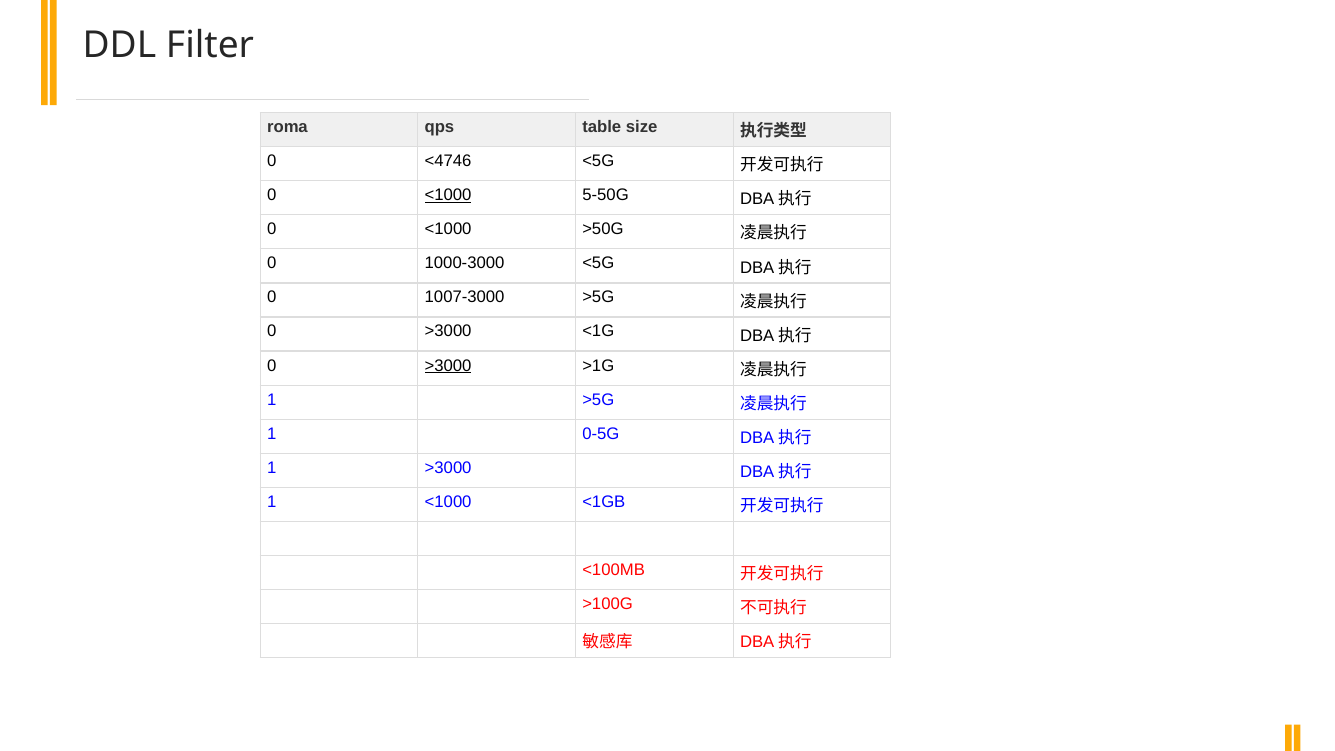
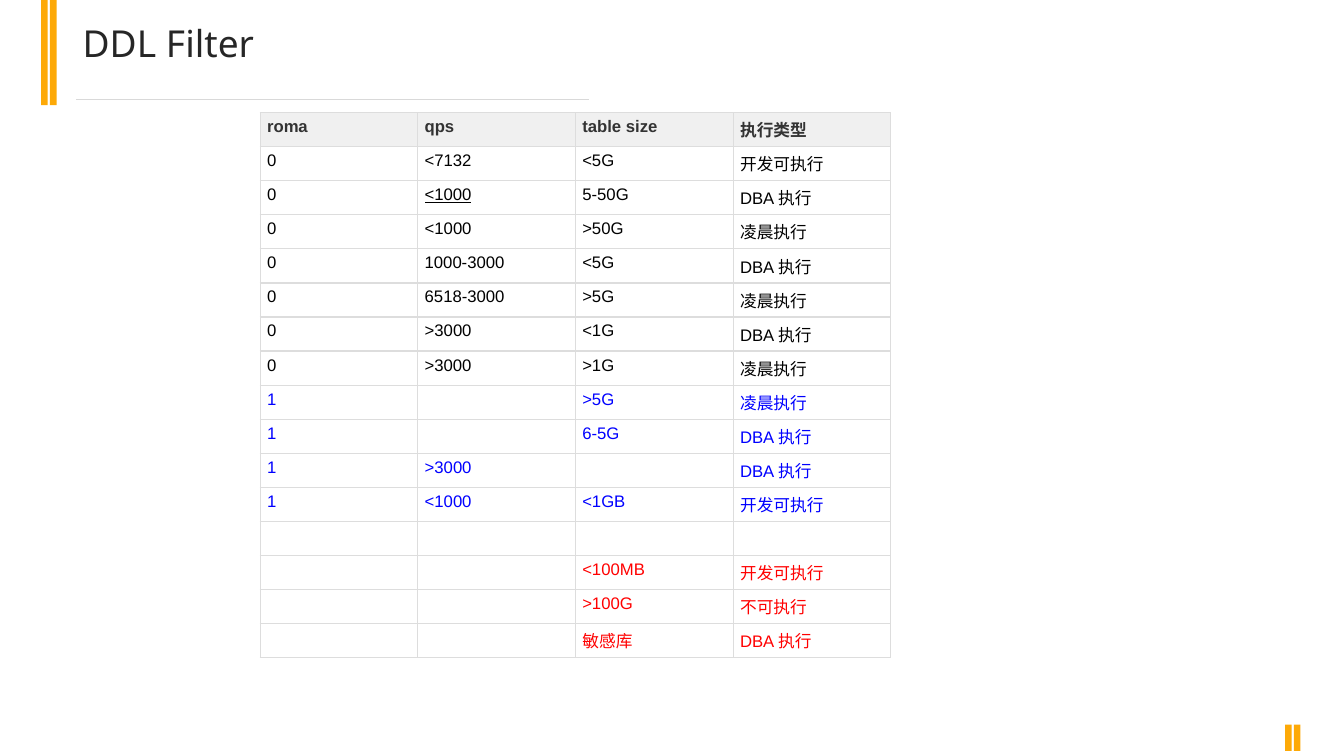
<4746: <4746 -> <7132 (448, 161)
1007-3000: 1007-3000 -> 6518-3000 (465, 297)
>3000 underline: present -> none (448, 365)
0-5G: 0-5G -> 6-5G (601, 434)
